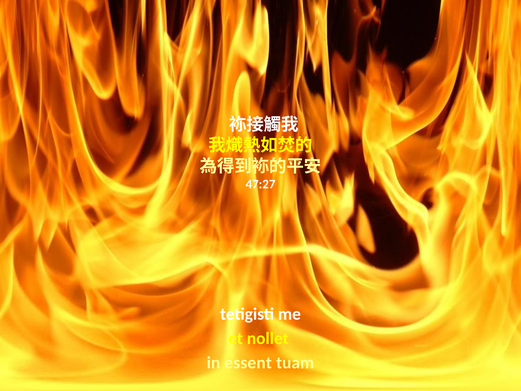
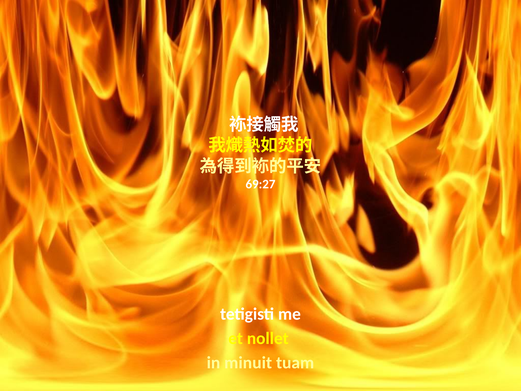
47:27: 47:27 -> 69:27 (260, 184)
essent: essent -> minuit (248, 362)
